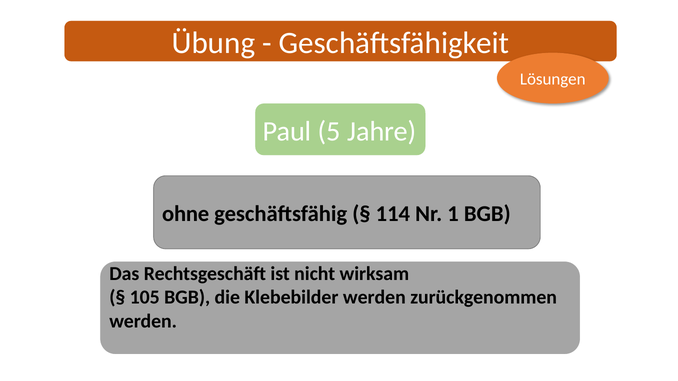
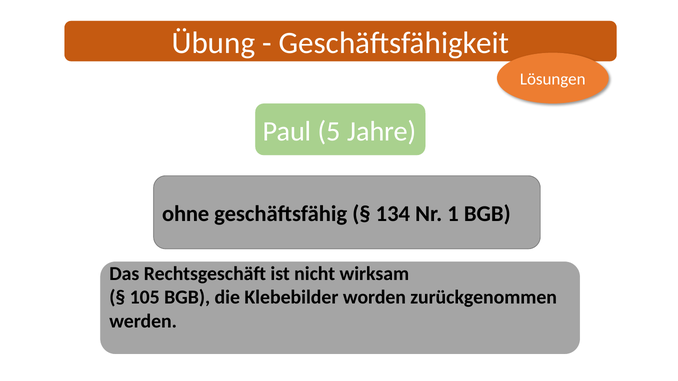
114: 114 -> 134 (393, 214)
Klebebilder werden: werden -> worden (374, 298)
